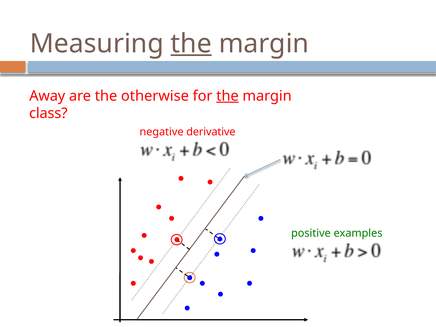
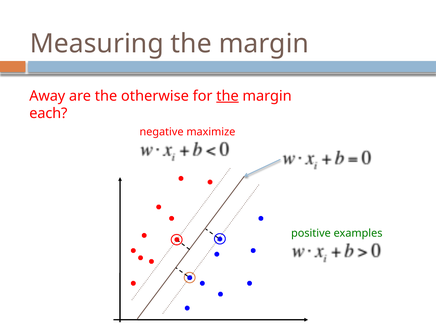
the underline: present -> none (191, 44)
class: class -> each (48, 113)
derivative: derivative -> maximize (211, 132)
